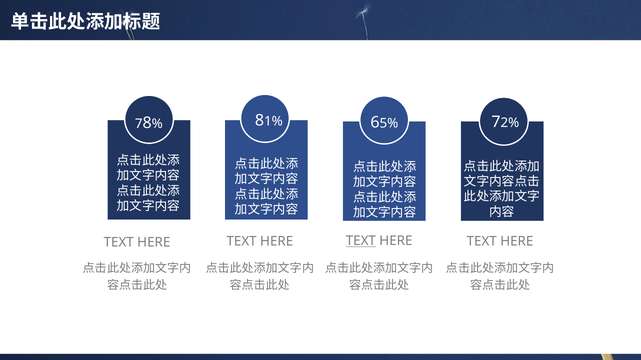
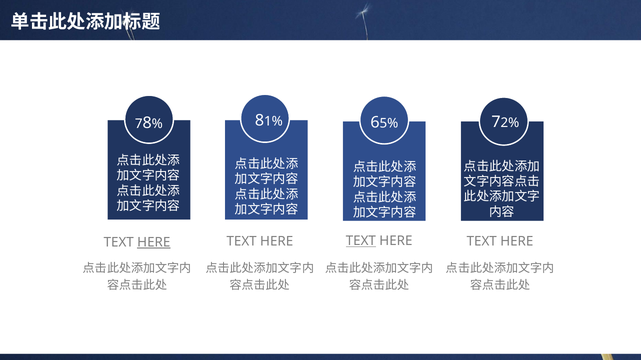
HERE underline: none -> present (154, 243)
